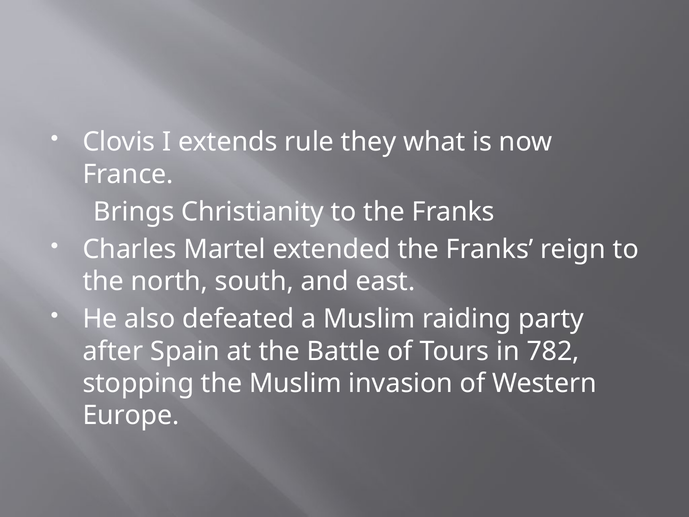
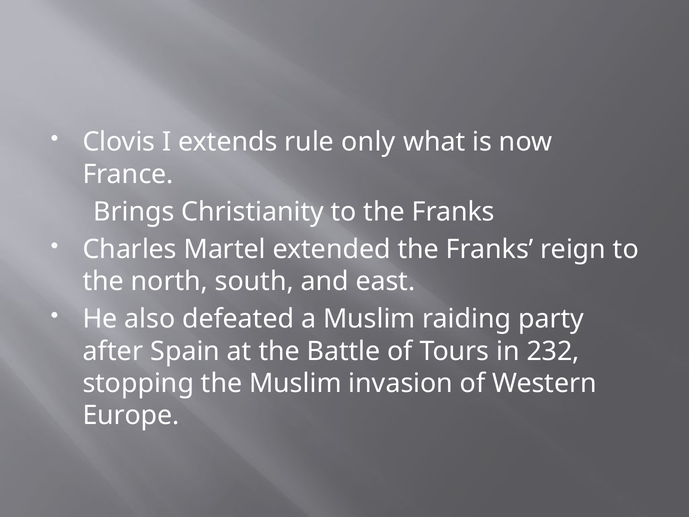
they: they -> only (368, 142)
782: 782 -> 232 (553, 351)
